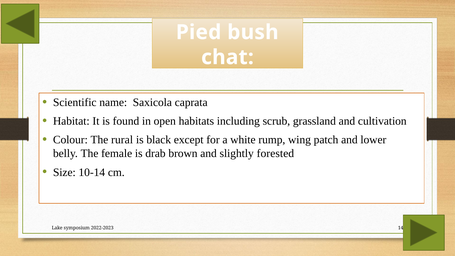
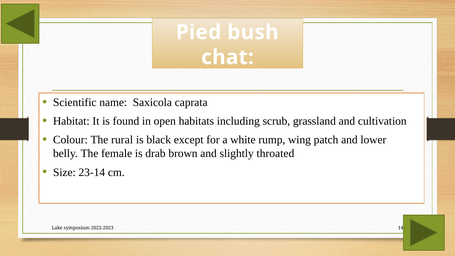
forested: forested -> throated (275, 153)
10-14: 10-14 -> 23-14 (92, 172)
